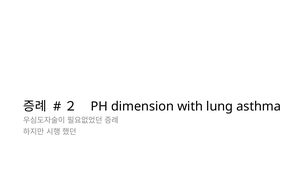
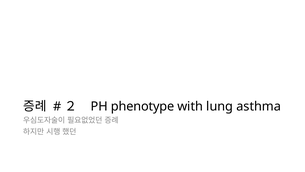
dimension: dimension -> phenotype (143, 106)
